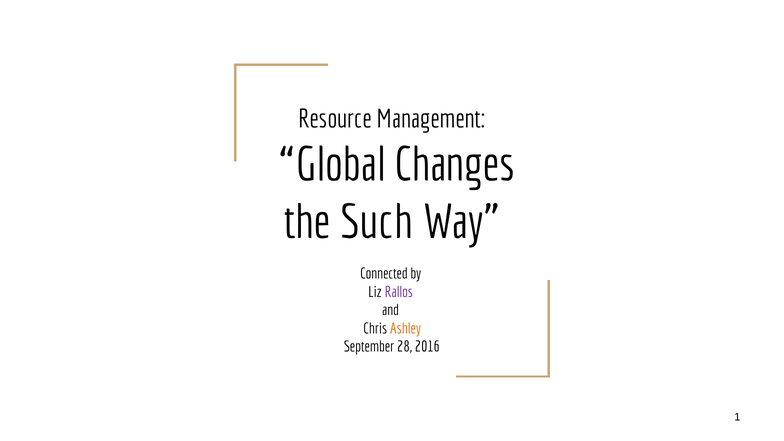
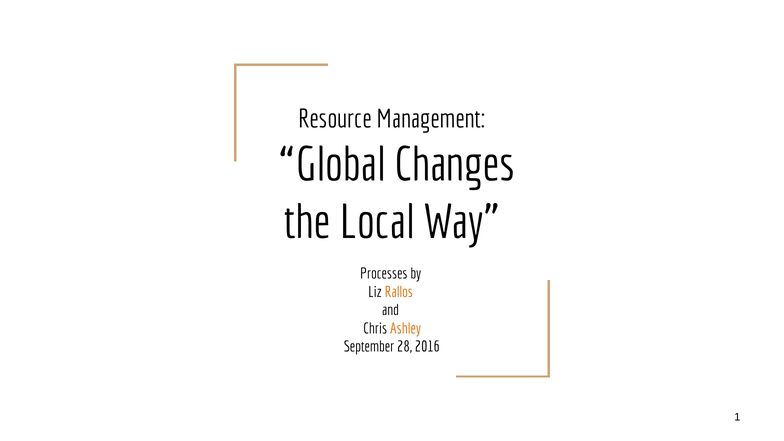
Such: Such -> Local (377, 222)
Connected: Connected -> Processes (384, 274)
Rallos colour: purple -> orange (399, 292)
